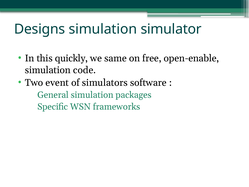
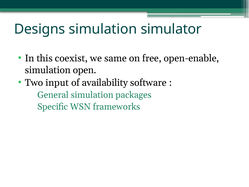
quickly: quickly -> coexist (71, 58)
code: code -> open (85, 70)
event: event -> input (57, 83)
simulators: simulators -> availability (105, 83)
